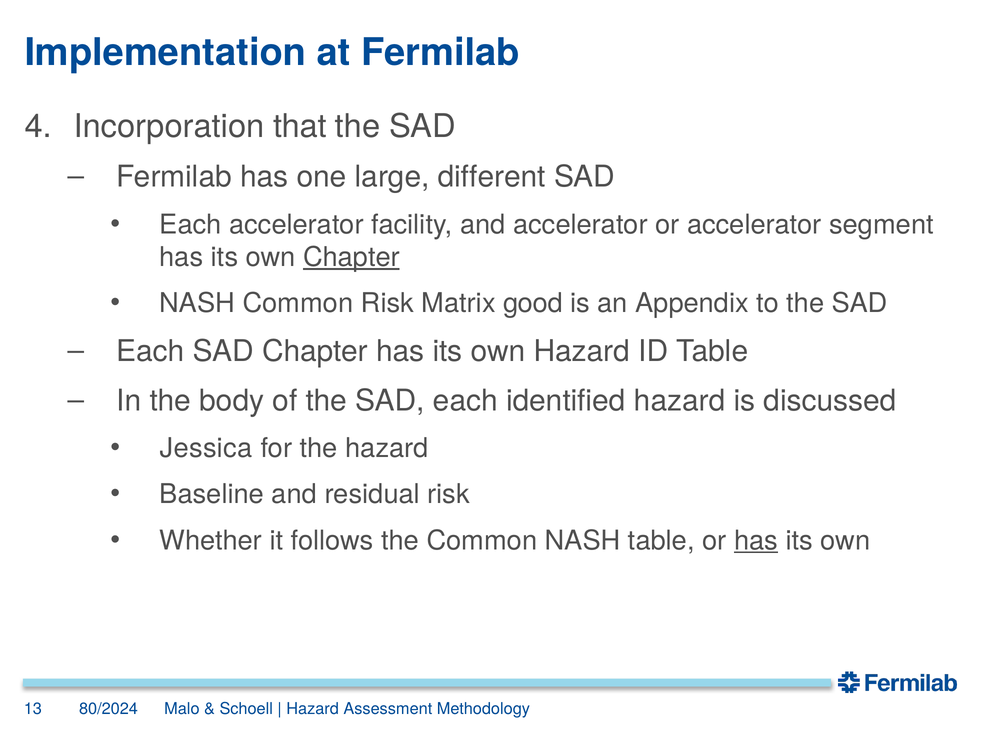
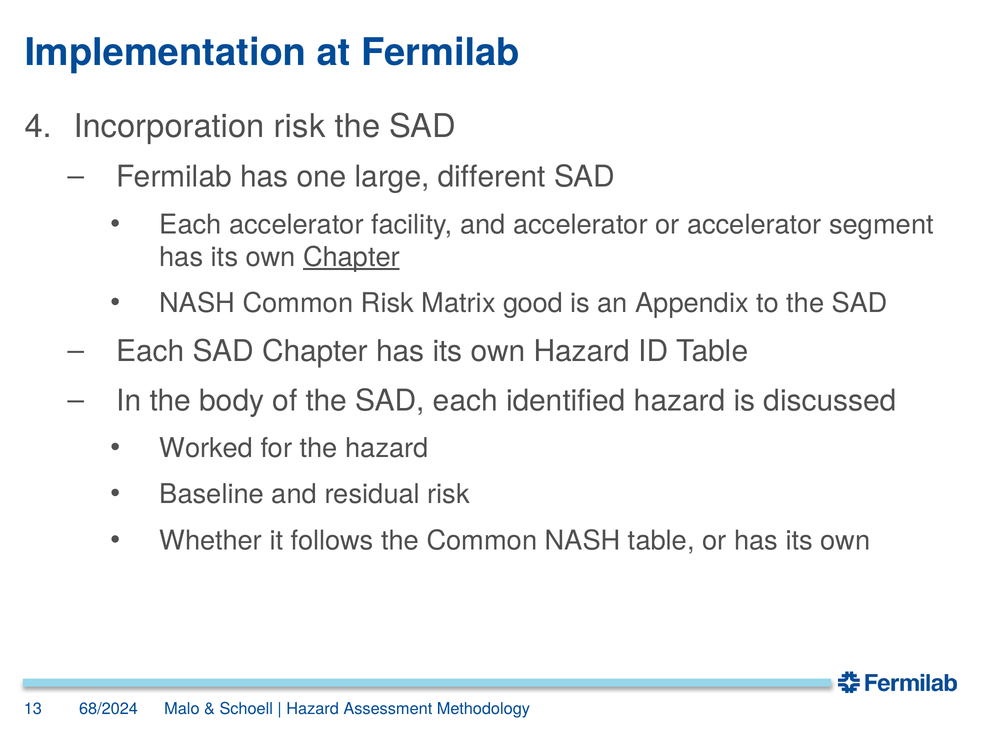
Incorporation that: that -> risk (300, 126)
Jessica: Jessica -> Worked (206, 448)
has underline: present -> none (756, 540)
80/2024: 80/2024 -> 68/2024 (108, 709)
